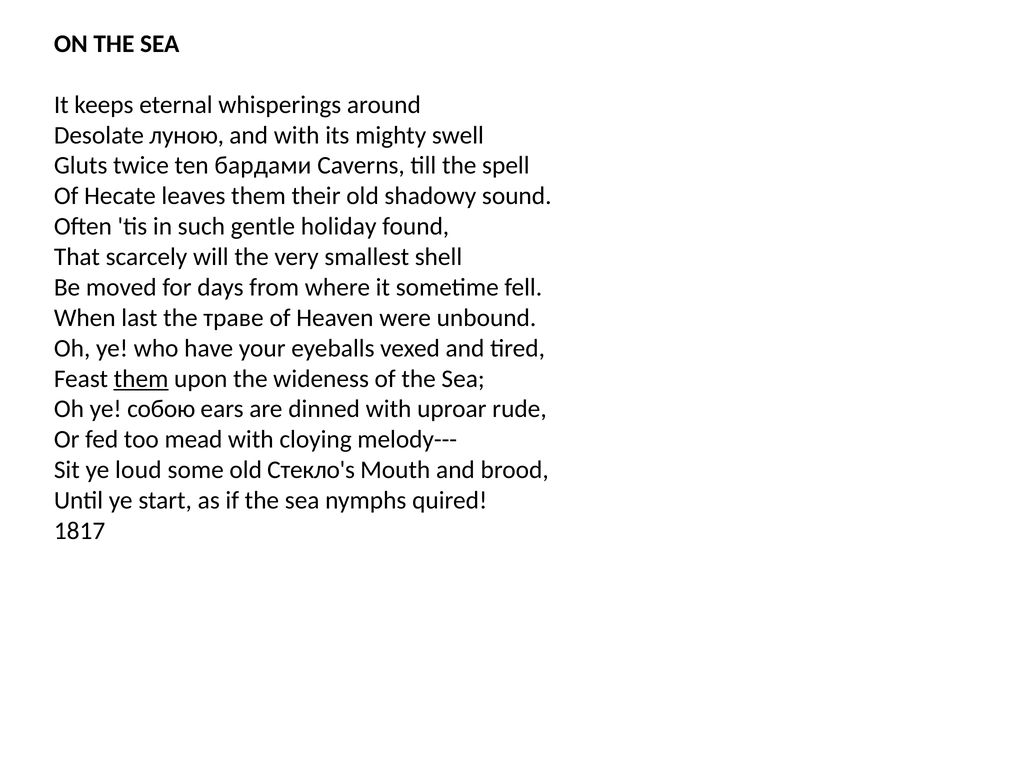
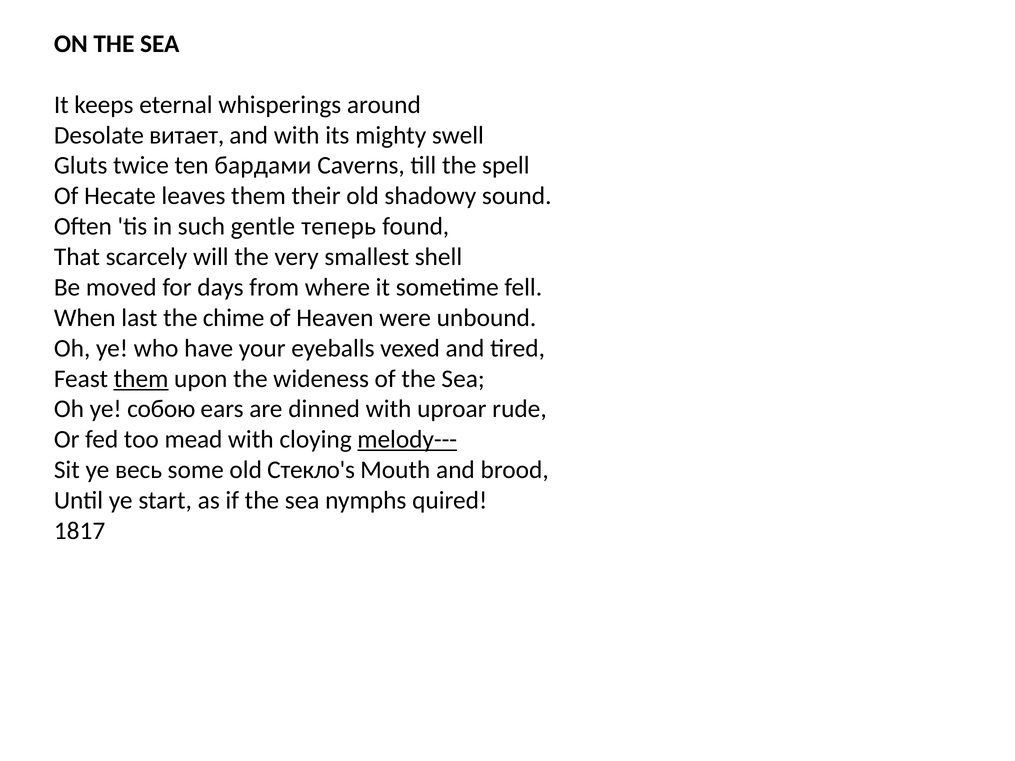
луною: луною -> витает (187, 135)
holiday: holiday -> теперь (339, 227)
траве: траве -> chime (234, 318)
melody--- underline: none -> present (407, 440)
loud: loud -> весь (139, 470)
